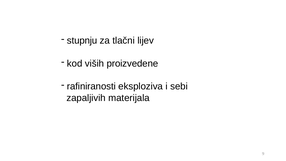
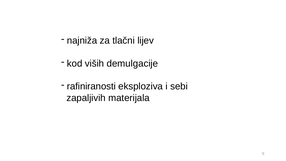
stupnju: stupnju -> najniža (82, 41)
proizvedene: proizvedene -> demulgacije (132, 63)
